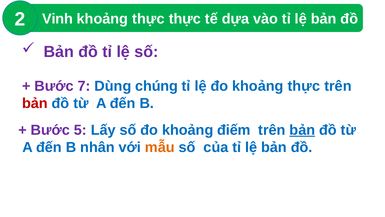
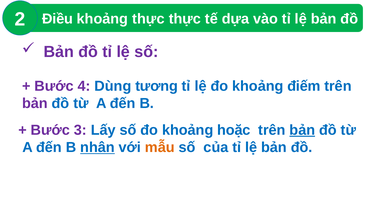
Vinh: Vinh -> Điều (58, 19)
7: 7 -> 4 (84, 86)
chúng: chúng -> tương (157, 86)
đo khoảng thực: thực -> điếm (304, 86)
bản colour: red -> purple (35, 103)
5: 5 -> 3 (80, 130)
điếm: điếm -> hoặc (234, 130)
nhân underline: none -> present (97, 147)
